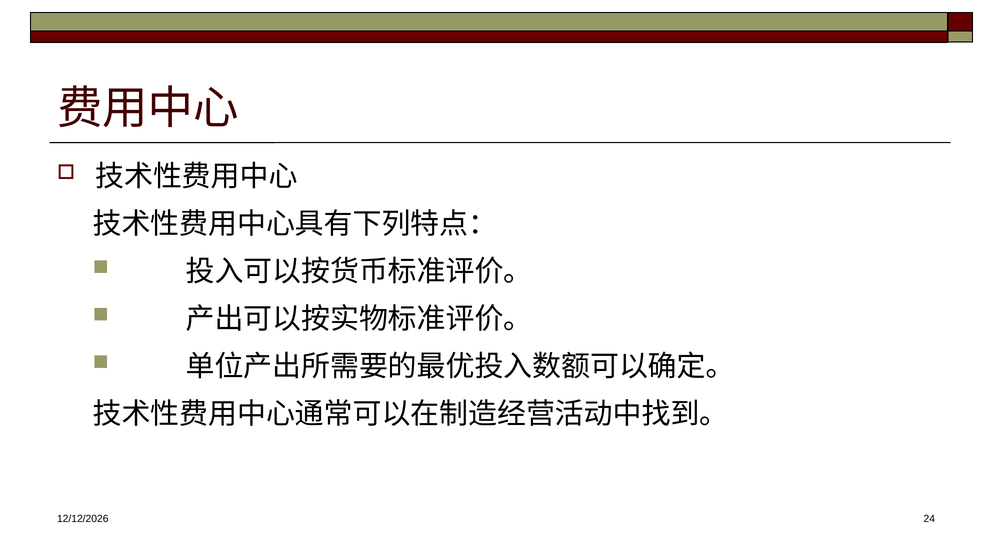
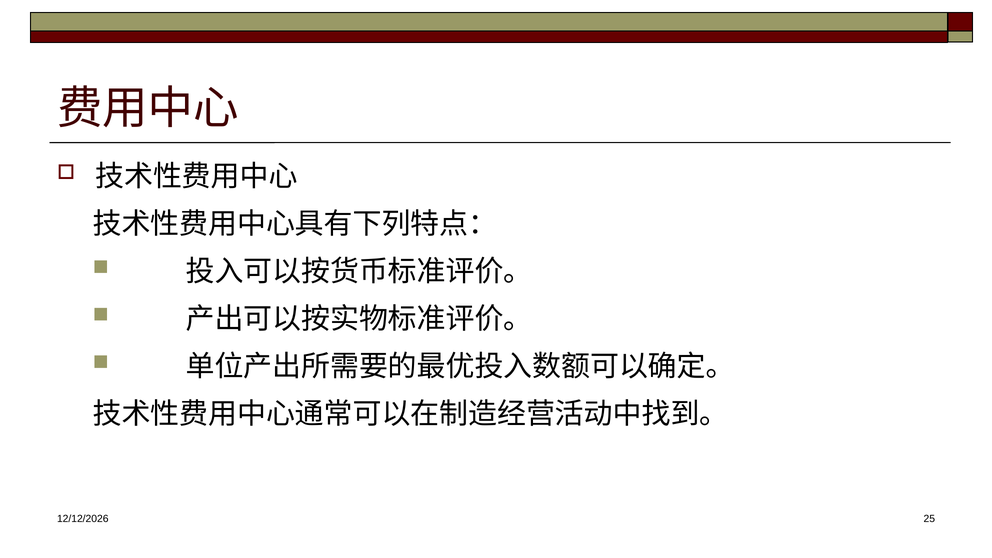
24: 24 -> 25 (929, 519)
